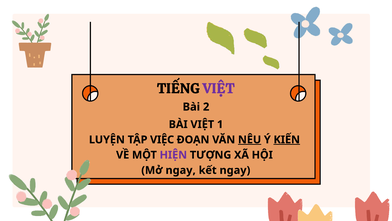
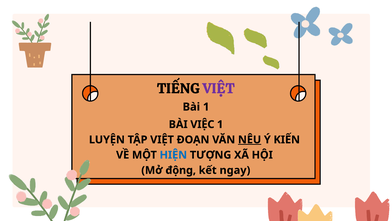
Bài 2: 2 -> 1 (206, 107)
BÀI VIỆT: VIỆT -> VIỆC (202, 124)
TẬP VIỆC: VIỆC -> VIỆT (162, 139)
KIẾN underline: present -> none (287, 139)
HIỆN colour: purple -> blue (173, 155)
Mở ngay: ngay -> động (181, 170)
